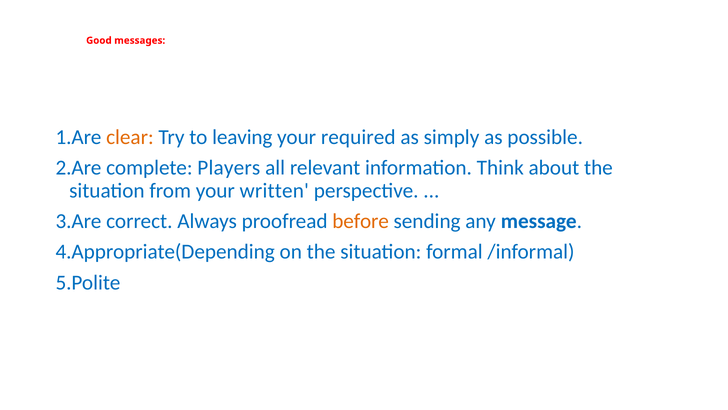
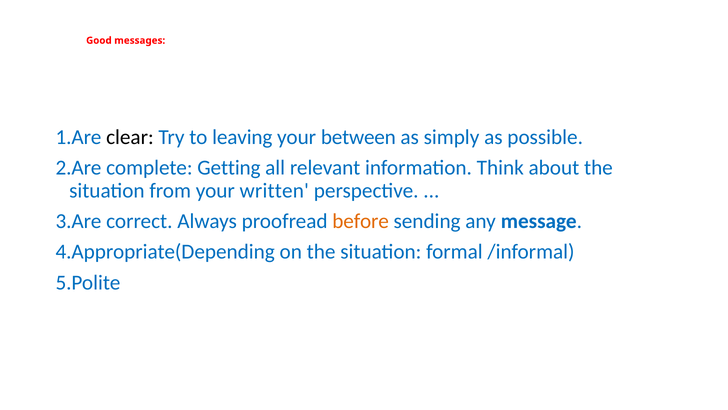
clear colour: orange -> black (130, 137)
required: required -> between (358, 137)
Players: Players -> Getting (229, 168)
